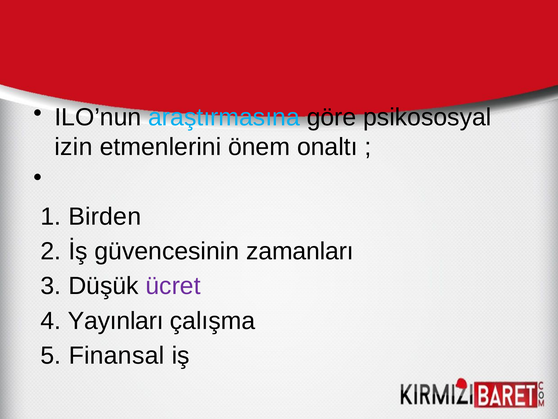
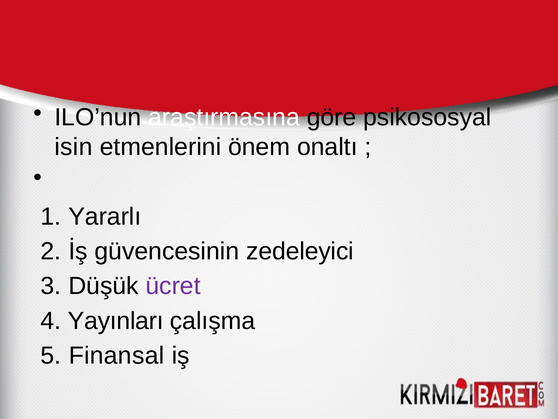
araştırmasına colour: light blue -> white (224, 117)
izin: izin -> isin (74, 147)
Birden: Birden -> Yararlı (105, 216)
zamanları: zamanları -> zedeleyici (300, 251)
